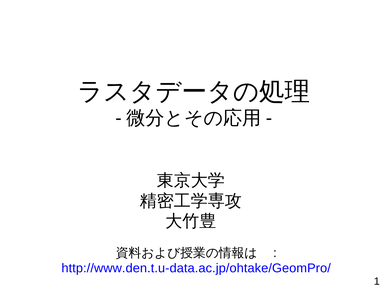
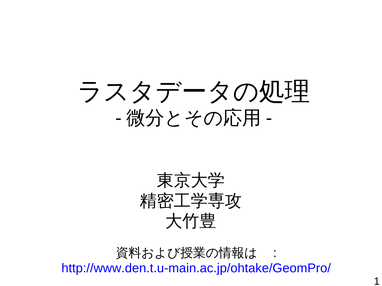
http://www.den.t.u-data.ac.jp/ohtake/GeomPro/: http://www.den.t.u-data.ac.jp/ohtake/GeomPro/ -> http://www.den.t.u-main.ac.jp/ohtake/GeomPro/ (196, 269)
